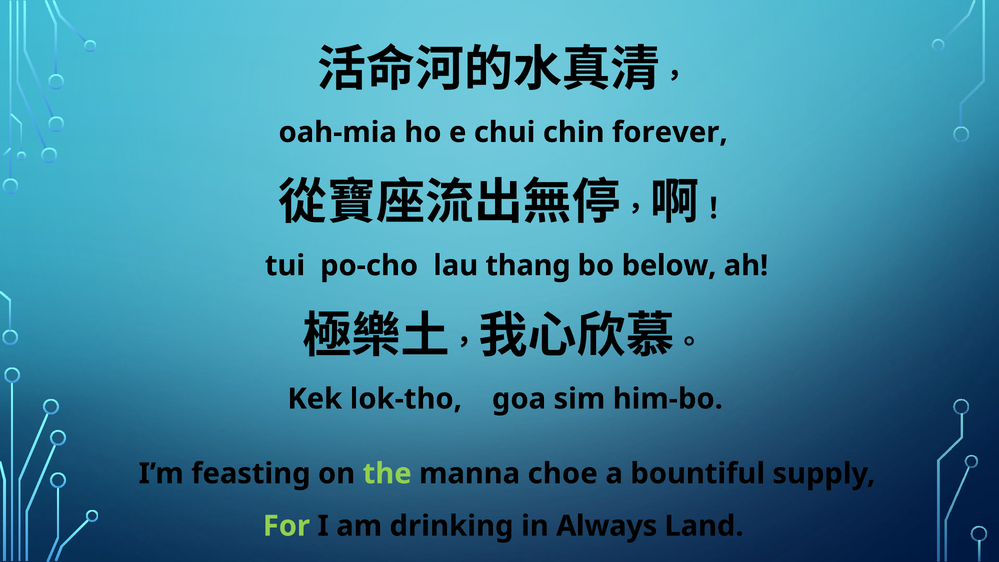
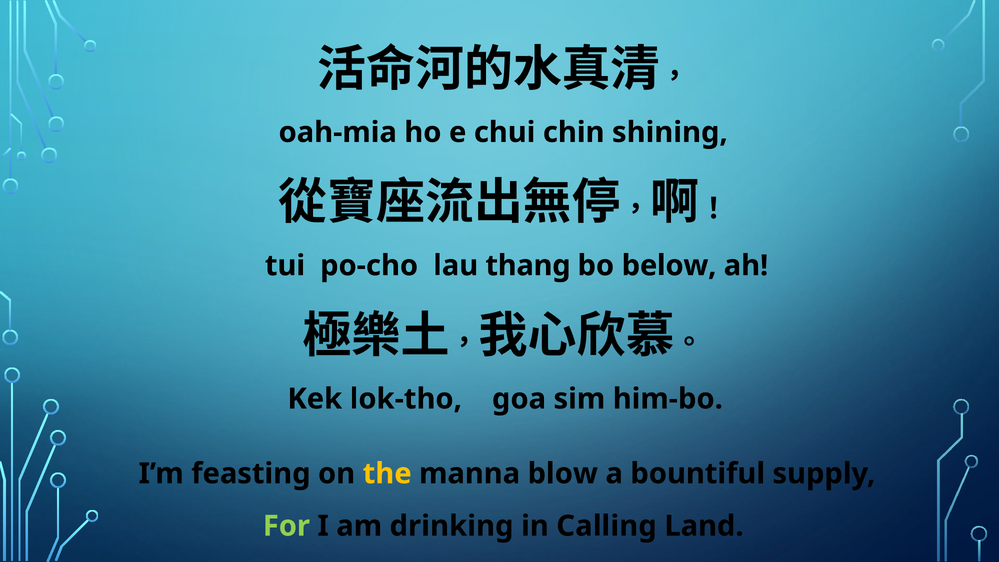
forever: forever -> shining (670, 132)
the colour: light green -> yellow (387, 474)
choe: choe -> blow (563, 474)
Always: Always -> Calling (607, 526)
